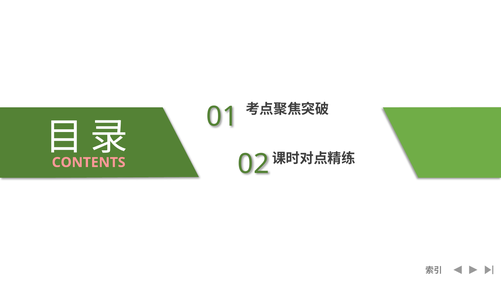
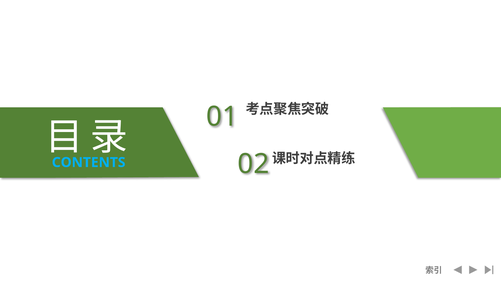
CONTENTS colour: pink -> light blue (89, 162)
